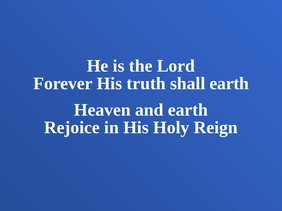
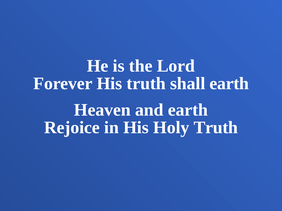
Holy Reign: Reign -> Truth (216, 128)
